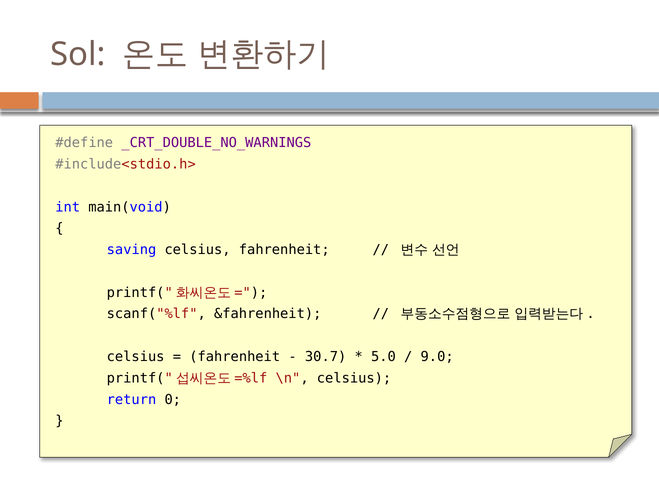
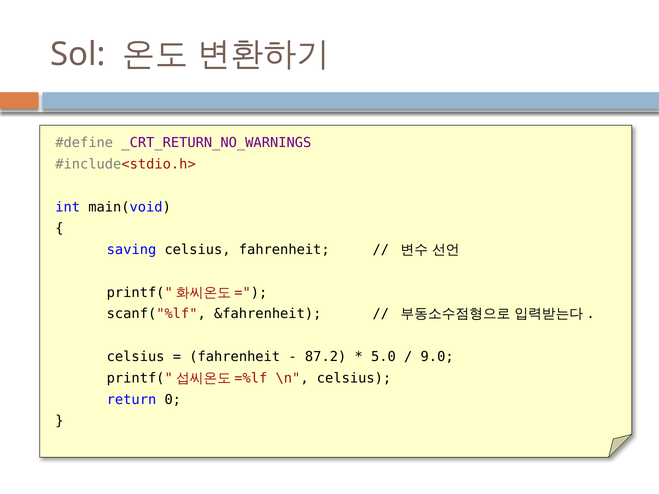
_CRT_DOUBLE_NO_WARNINGS: _CRT_DOUBLE_NO_WARNINGS -> _CRT_RETURN_NO_WARNINGS (216, 143)
30.7: 30.7 -> 87.2 (326, 357)
